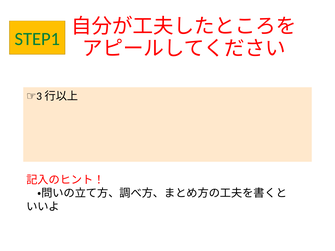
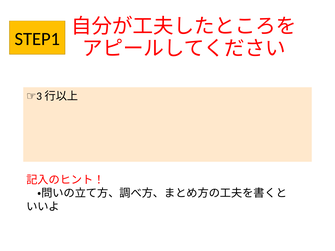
STEP1 colour: green -> black (37, 39)
